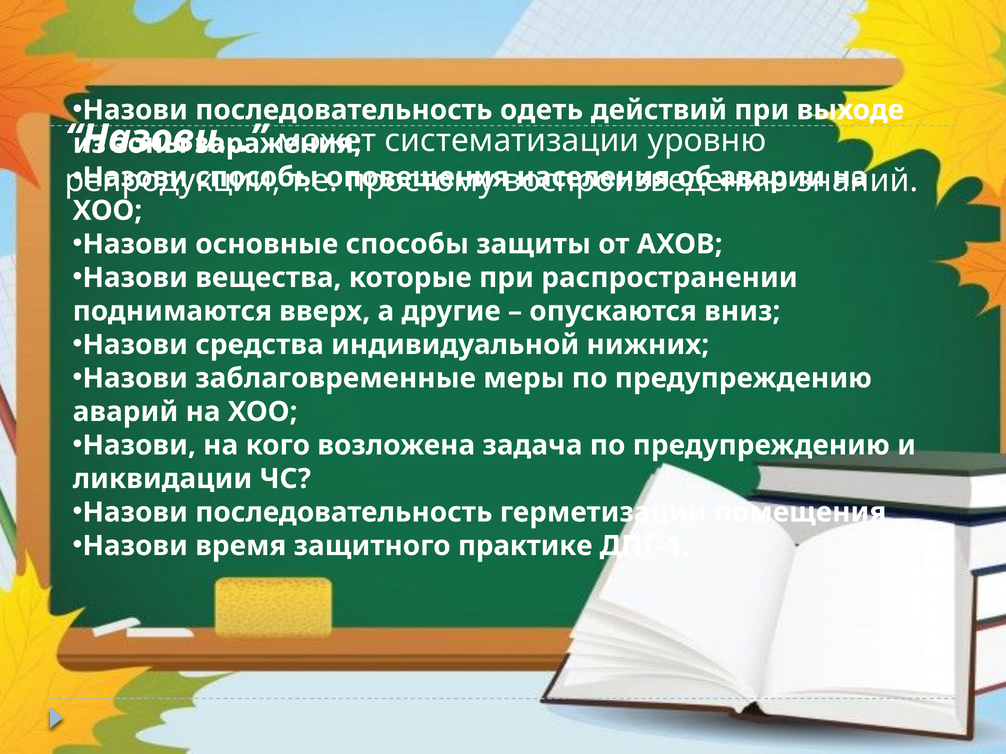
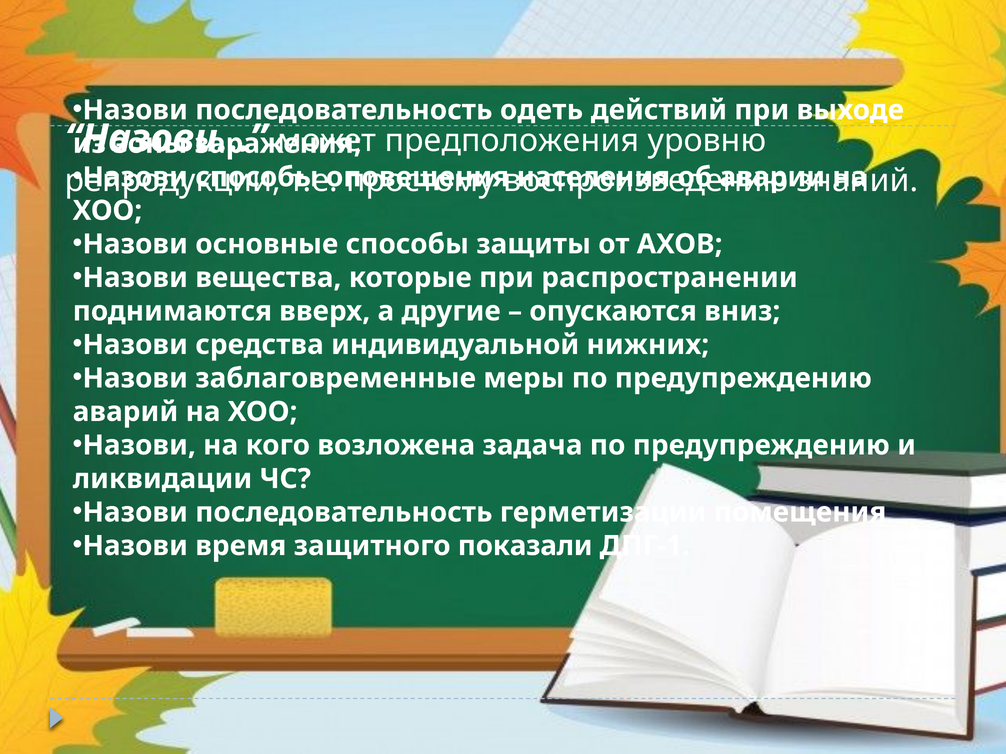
систематизации: систематизации -> предположения (512, 141)
практике: практике -> показали (525, 546)
